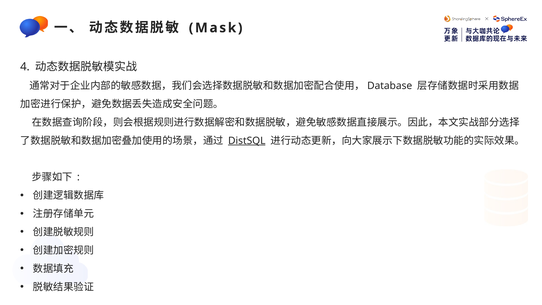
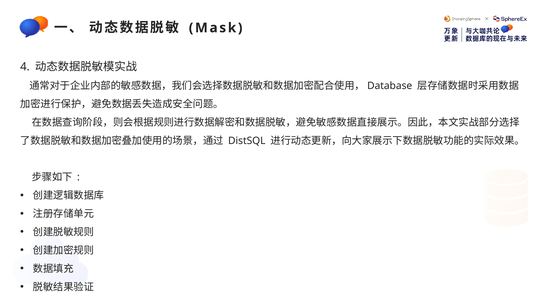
DistSQL underline: present -> none (247, 141)
